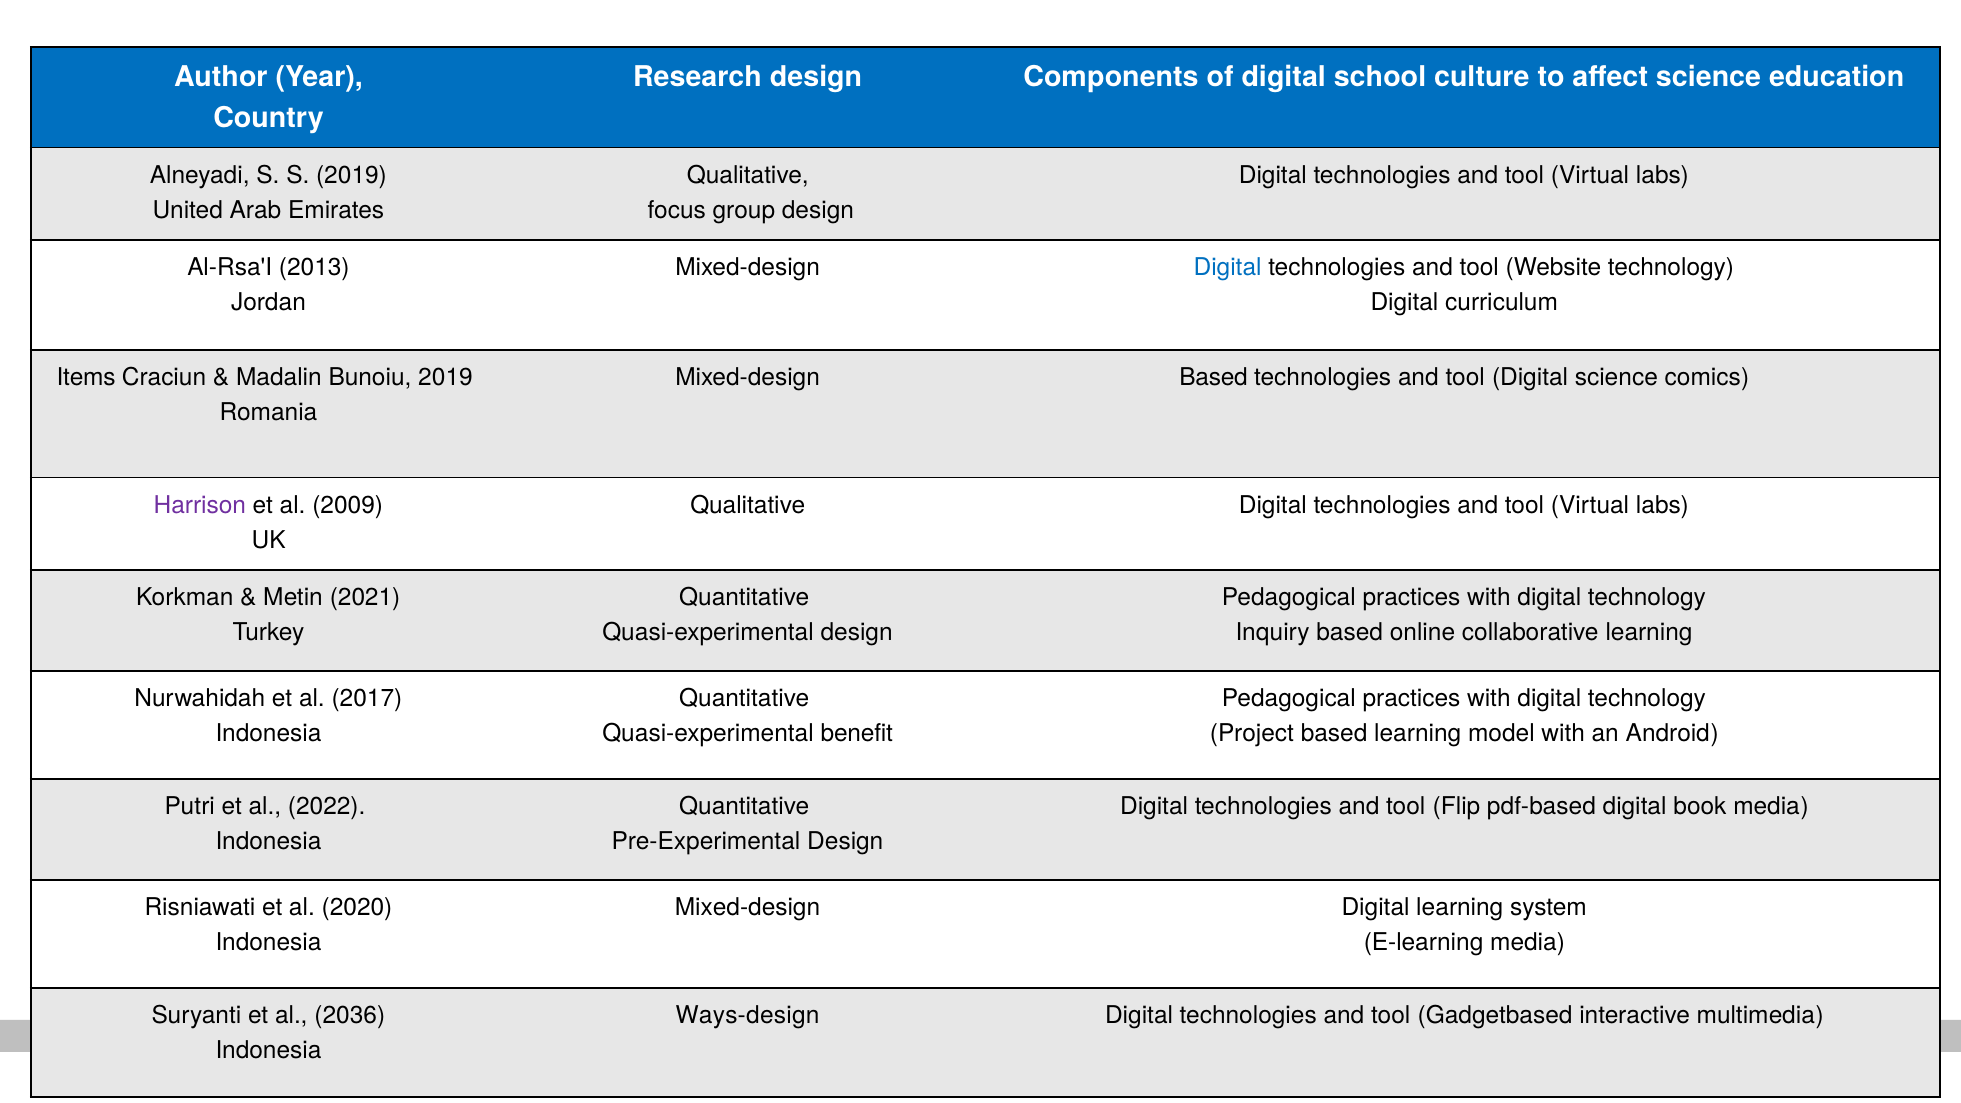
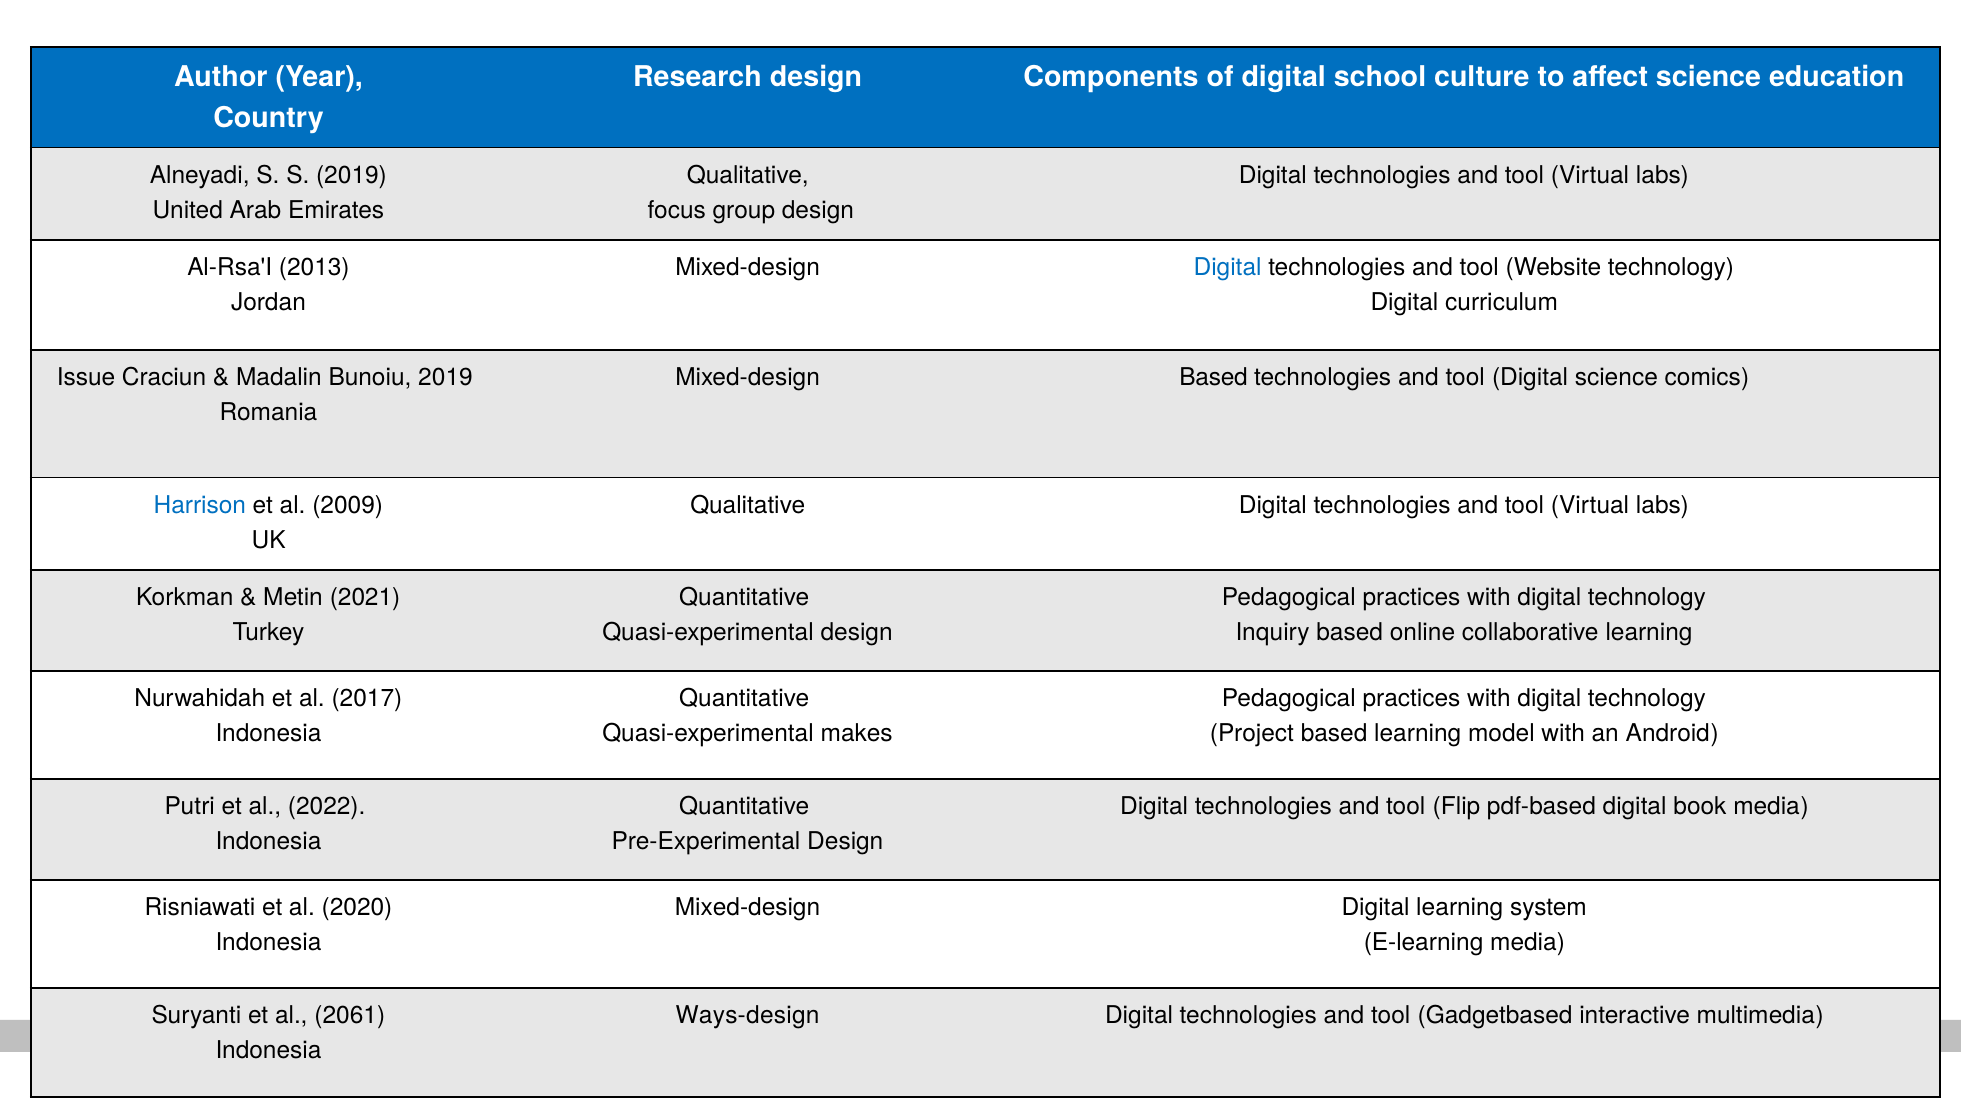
Items: Items -> Issue (86, 377)
Harrison colour: purple -> blue (200, 505)
benefit: benefit -> makes (857, 733)
2036: 2036 -> 2061 (350, 1016)
